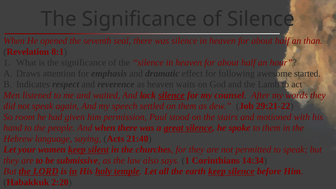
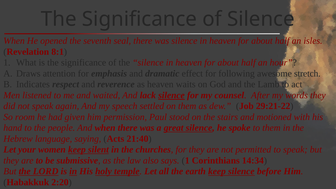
than: than -> isles (313, 41)
started: started -> stretch (307, 74)
